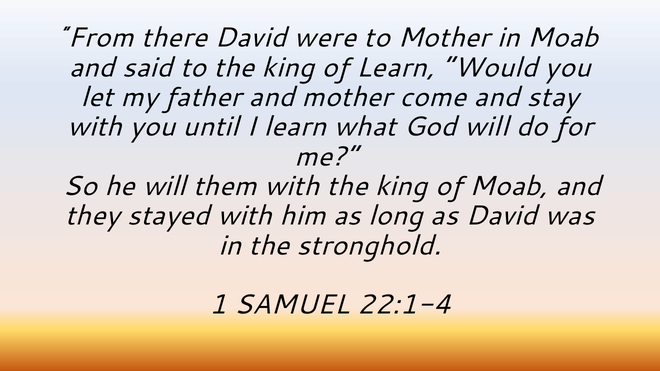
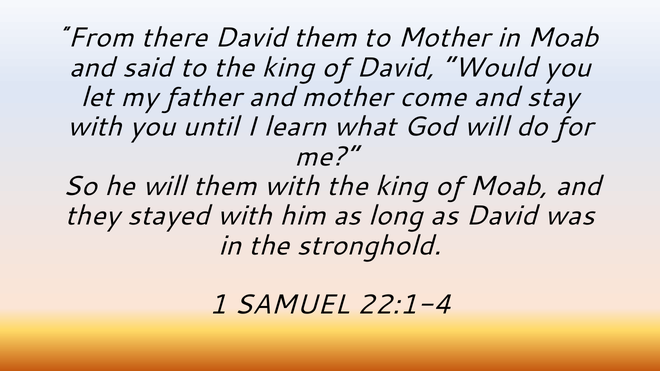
David were: were -> them (325, 38)
of Learn: Learn -> David (396, 68)
